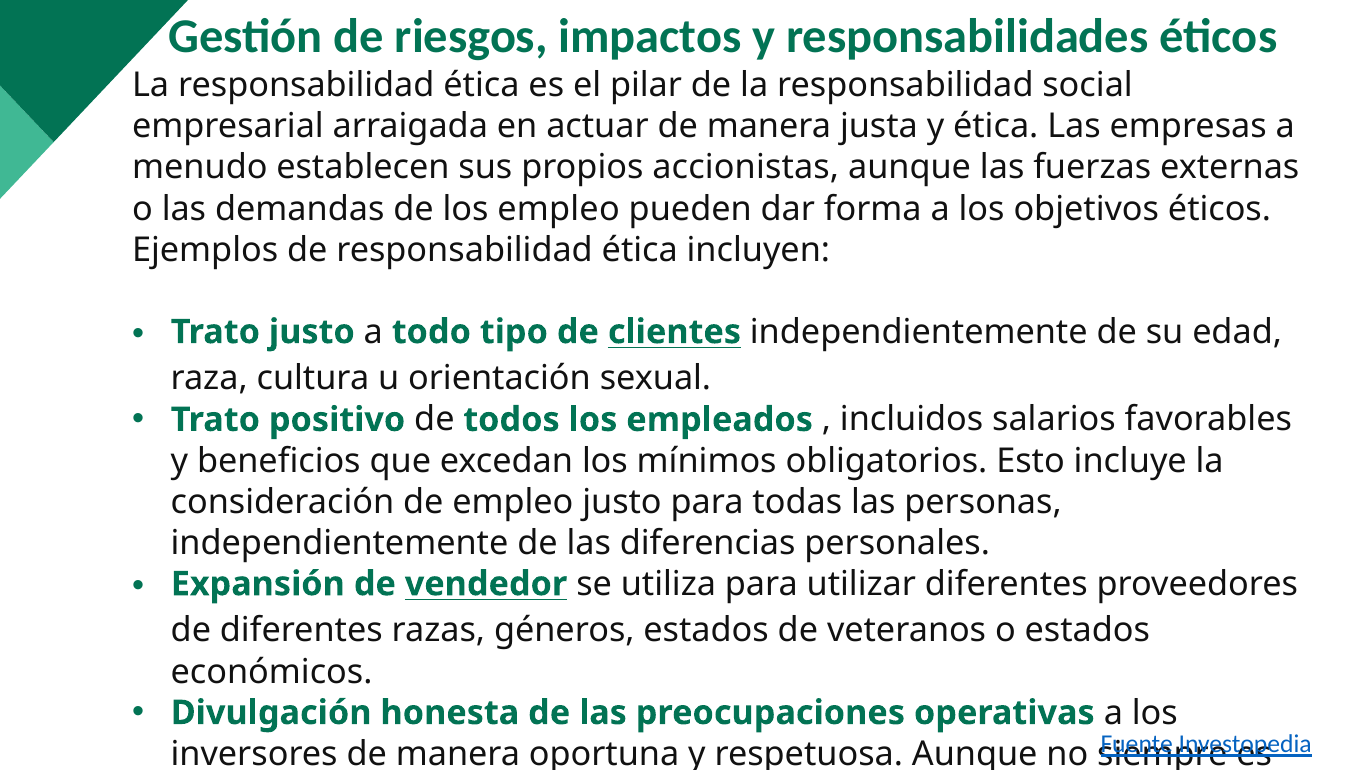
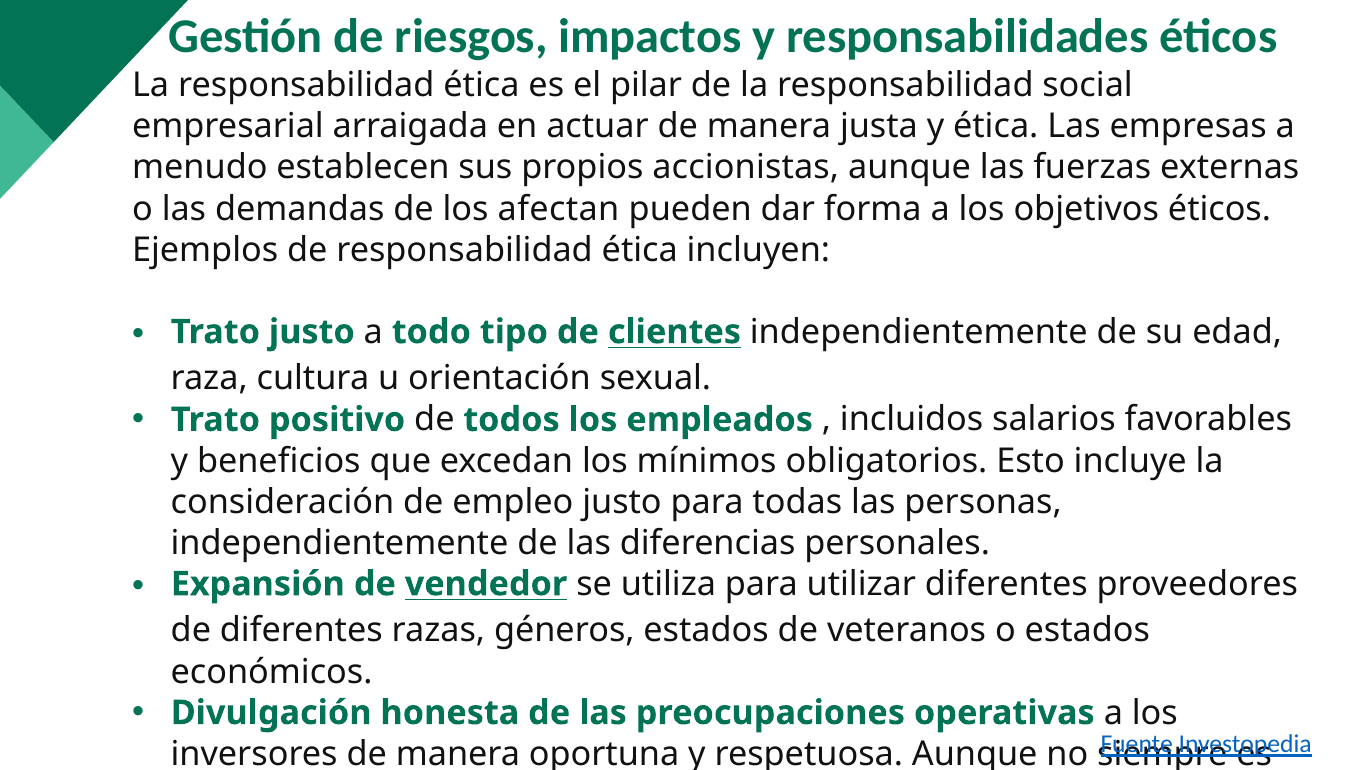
los empleo: empleo -> afectan (558, 209)
